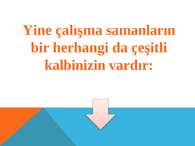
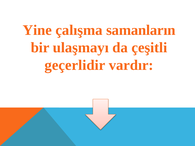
herhangi: herhangi -> ulaşmayı (81, 48)
kalbinizin: kalbinizin -> geçerlidir (75, 65)
